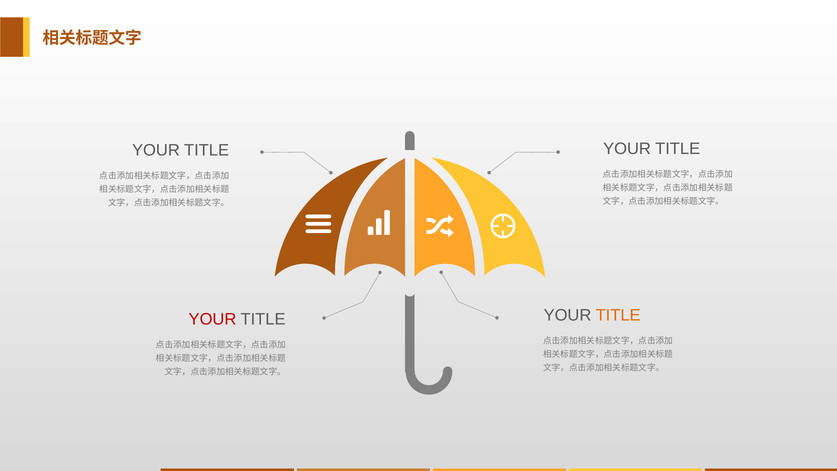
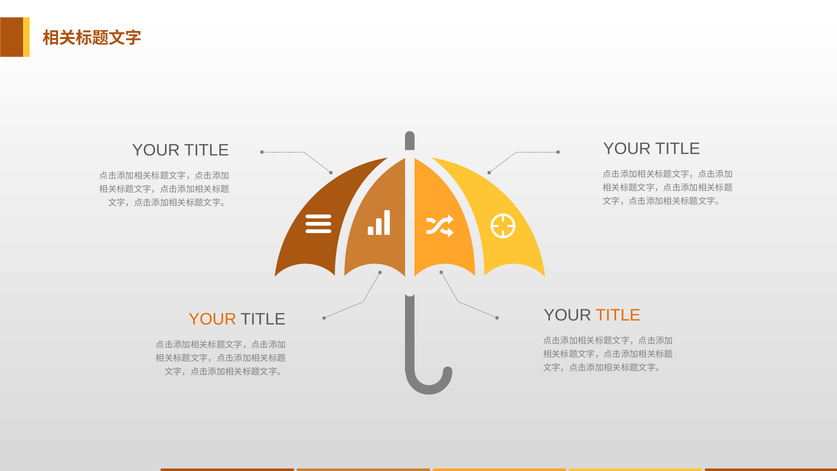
YOUR colour: red -> orange (212, 319)
